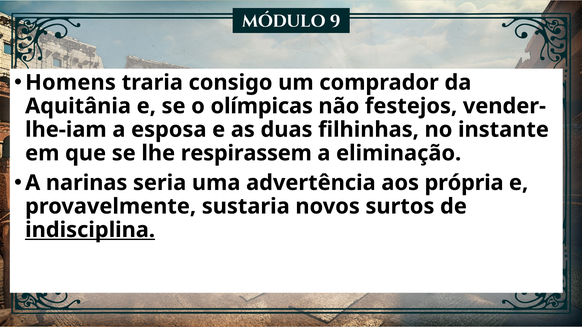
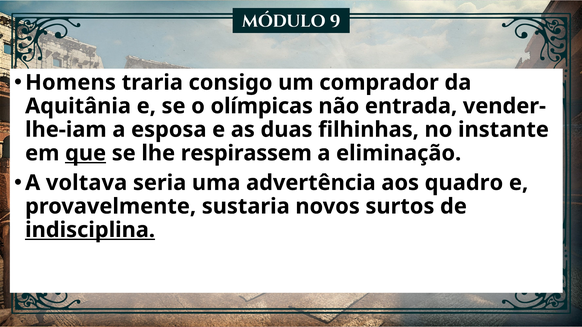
festejos: festejos -> entrada (411, 106)
que underline: none -> present (86, 153)
narinas: narinas -> voltava (87, 183)
própria: própria -> quadro (464, 183)
